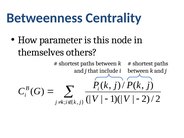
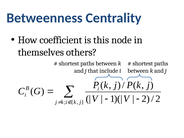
parameter: parameter -> coefficient (61, 40)
